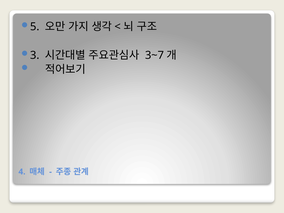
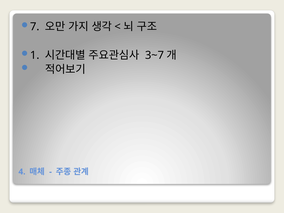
5: 5 -> 7 (35, 27)
3: 3 -> 1 (35, 55)
